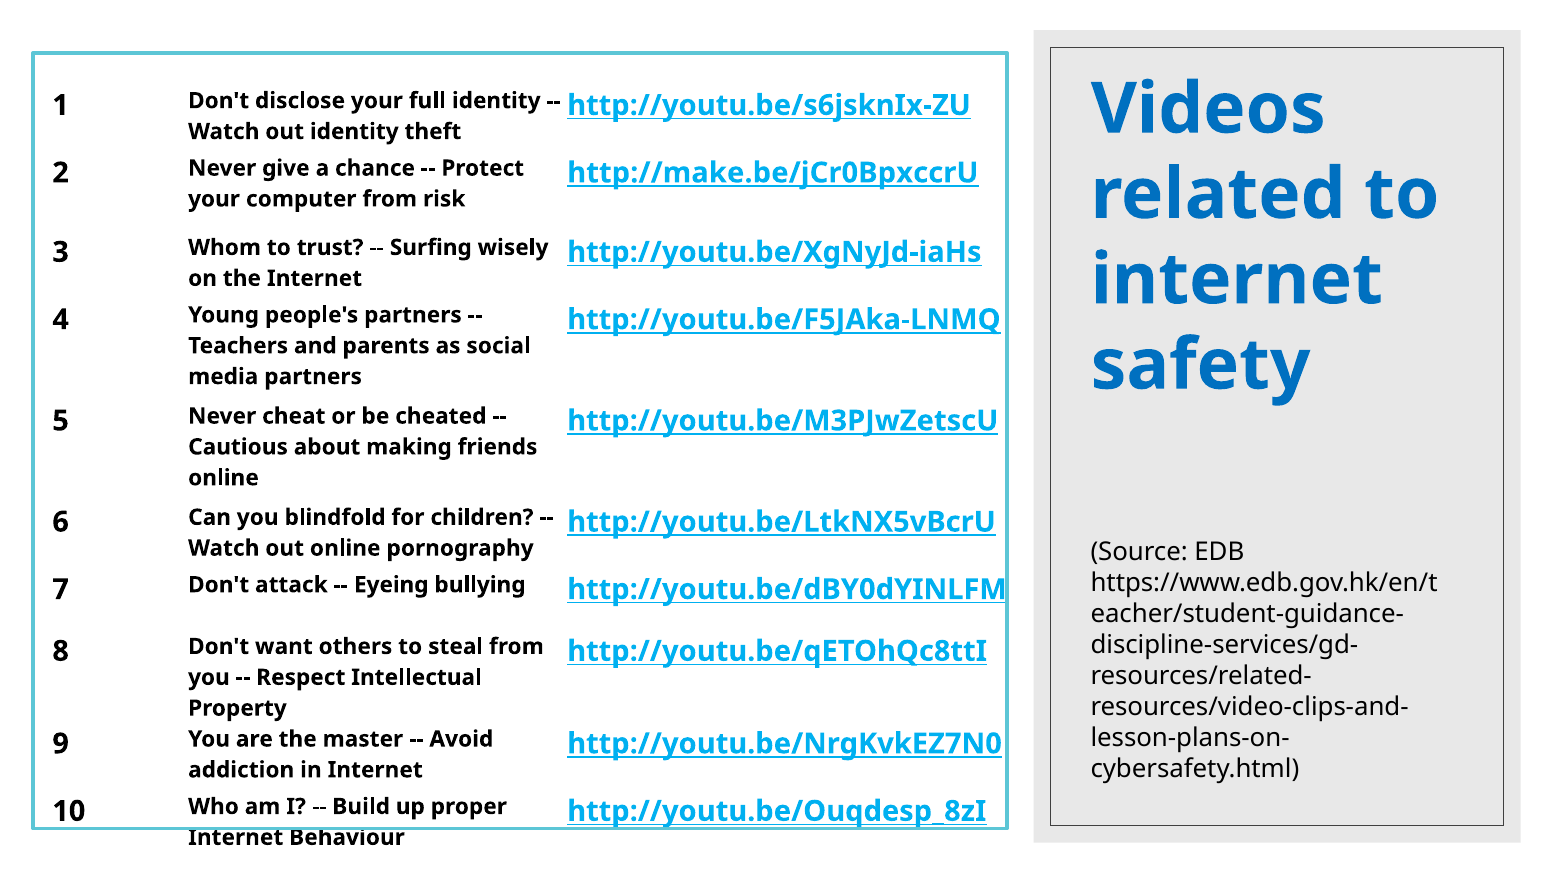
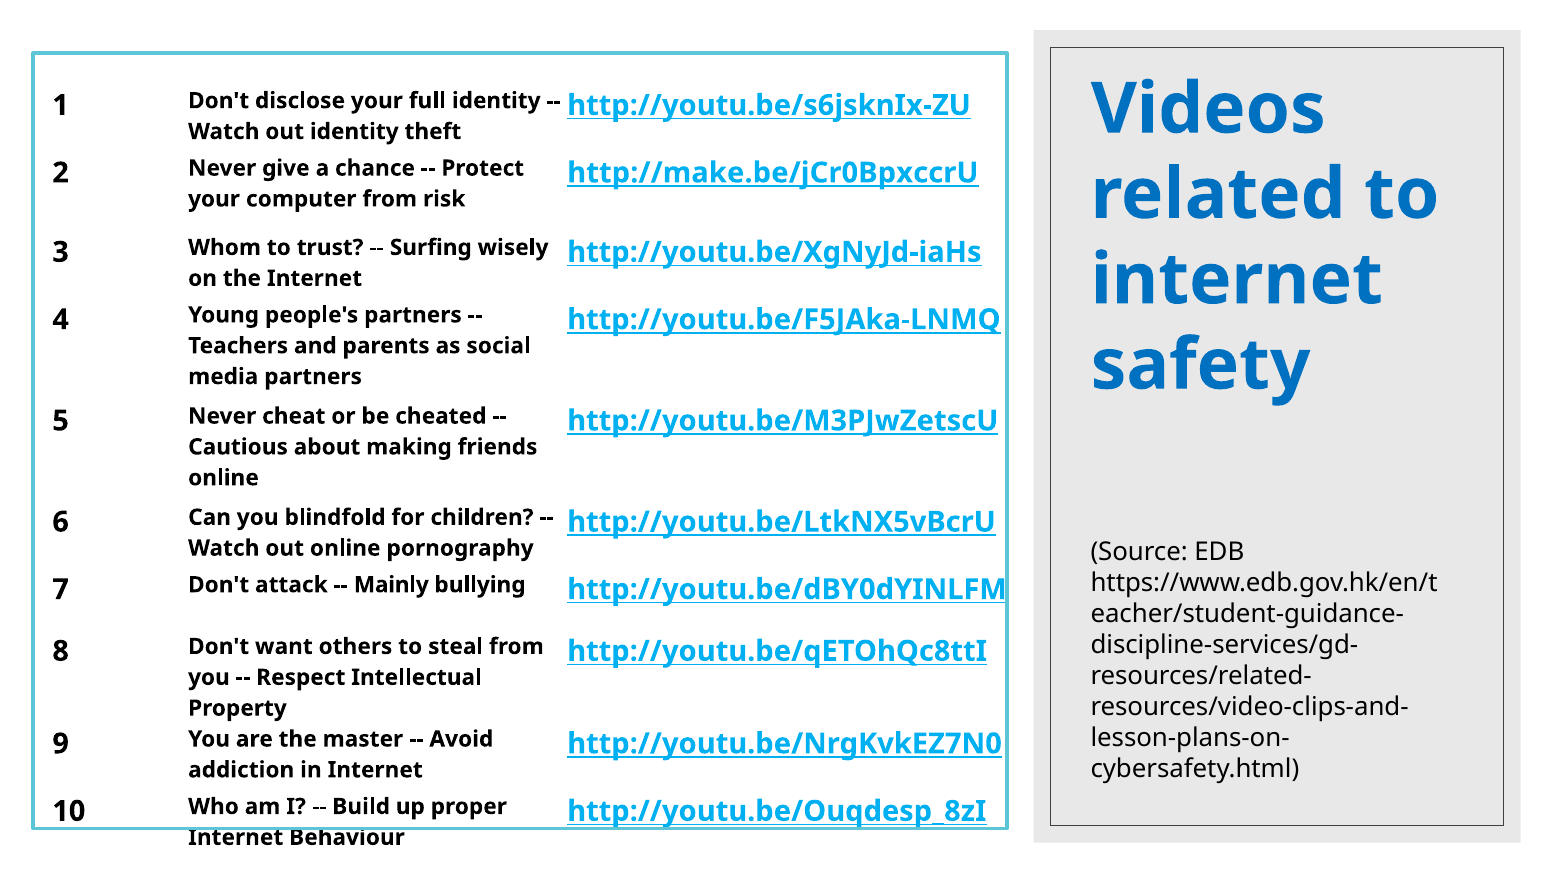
Eyeing: Eyeing -> Mainly (391, 585)
